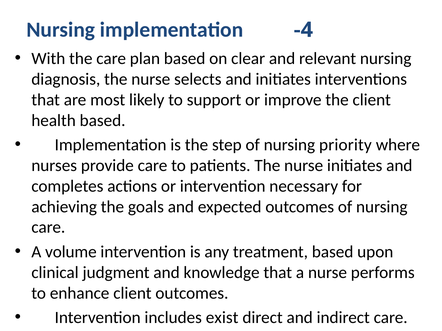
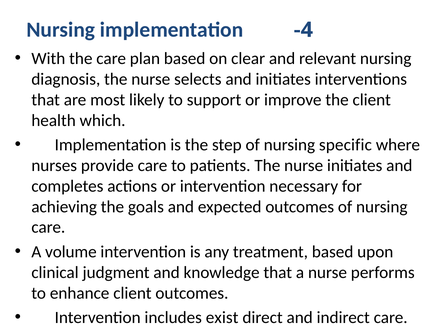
health based: based -> which (103, 121)
priority: priority -> specific (345, 145)
